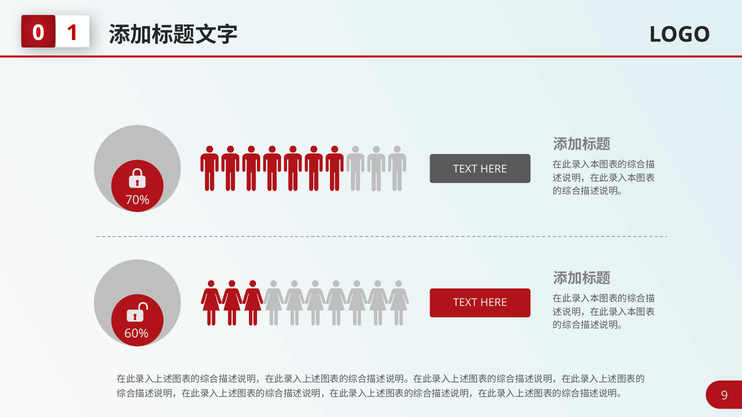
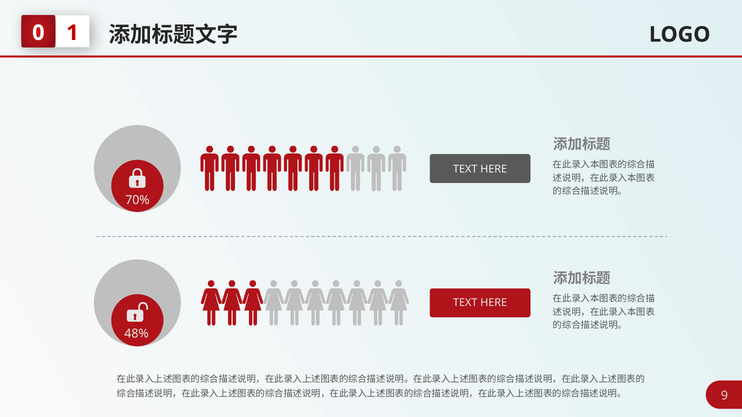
60%: 60% -> 48% (137, 334)
